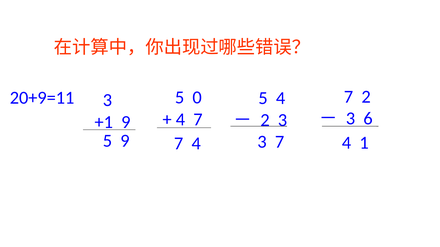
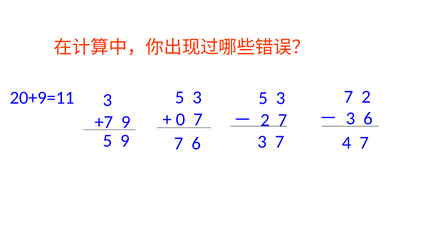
20+9=11 5 0: 0 -> 3 (197, 98)
4: 4 -> 3 (281, 98)
4: 4 -> 0 (180, 120)
2 3: 3 -> 7 (283, 120)
+1: +1 -> +7 (104, 122)
4 1: 1 -> 7 (364, 143)
7 4: 4 -> 6 (196, 144)
